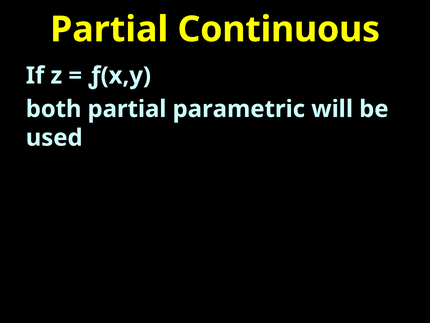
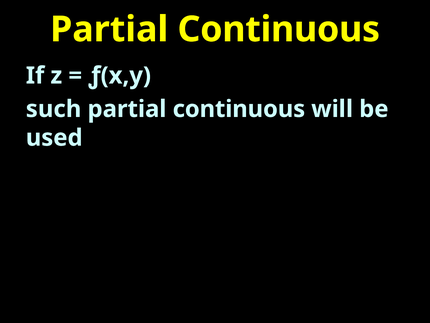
both: both -> such (54, 109)
parametric: parametric -> continuous (239, 109)
